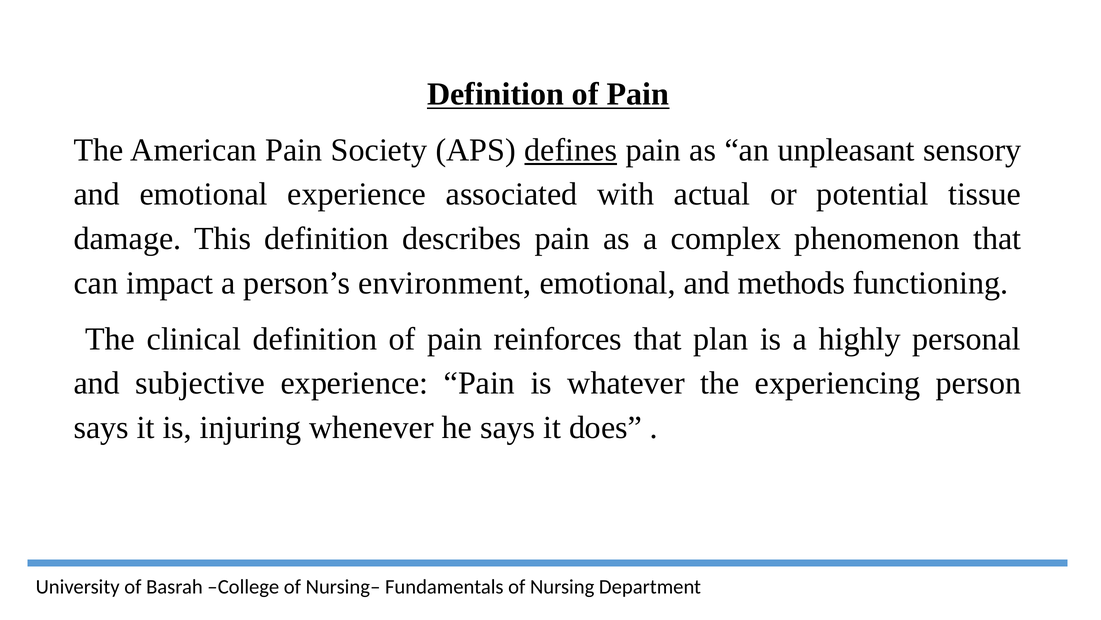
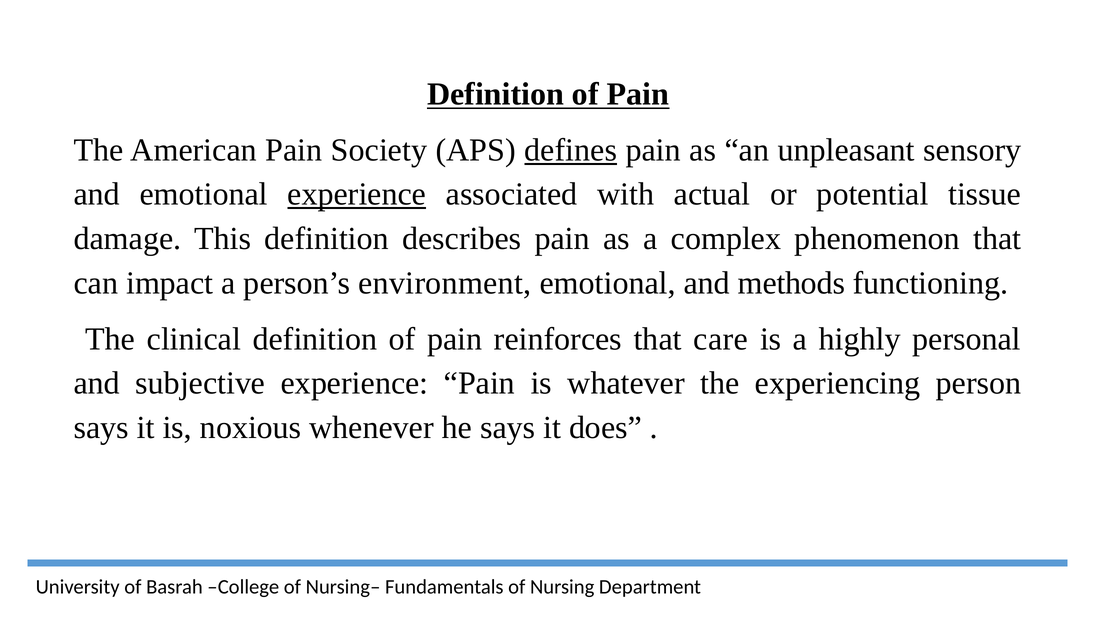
experience underline: none -> present (357, 194)
plan: plan -> care (721, 339)
injuring: injuring -> noxious (251, 427)
